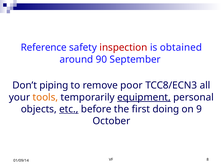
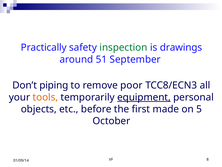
Reference: Reference -> Practically (44, 47)
inspection colour: red -> green (123, 47)
obtained: obtained -> drawings (181, 47)
90: 90 -> 51 (101, 59)
etc underline: present -> none (69, 109)
doing: doing -> made (166, 109)
9: 9 -> 5 (199, 109)
